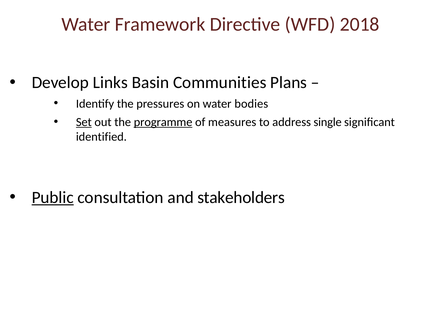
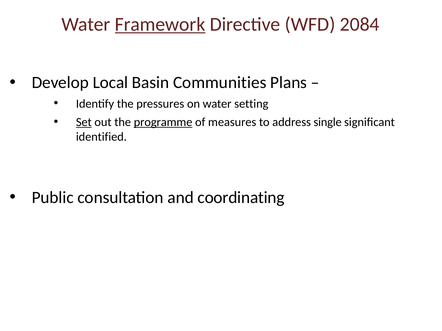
Framework underline: none -> present (160, 24)
2018: 2018 -> 2084 (360, 24)
Links: Links -> Local (110, 83)
bodies: bodies -> setting (251, 104)
Public underline: present -> none (53, 198)
stakeholders: stakeholders -> coordinating (241, 198)
